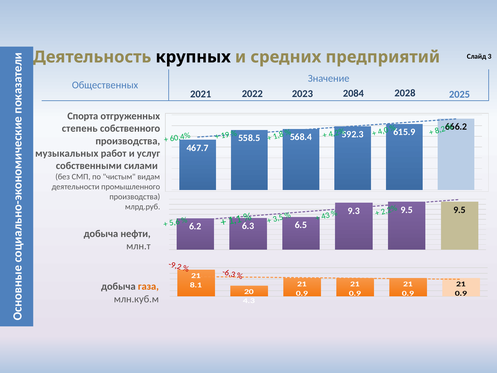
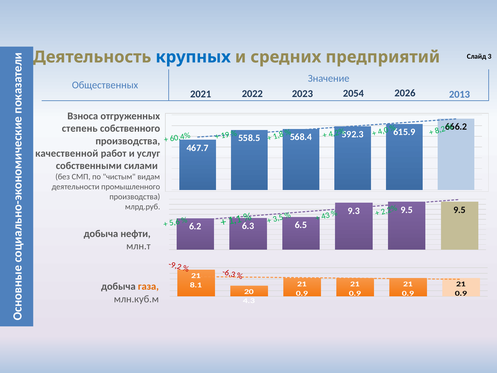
крупных colour: black -> blue (193, 57)
2084: 2084 -> 2054 (353, 93)
2028: 2028 -> 2026 (405, 93)
2025: 2025 -> 2013 (460, 95)
Спорта: Спорта -> Взноса (83, 116)
музыкальных: музыкальных -> качественной (67, 153)
